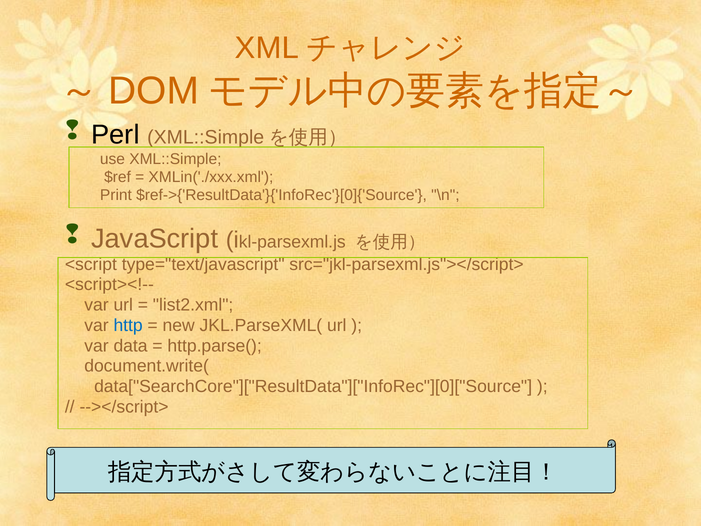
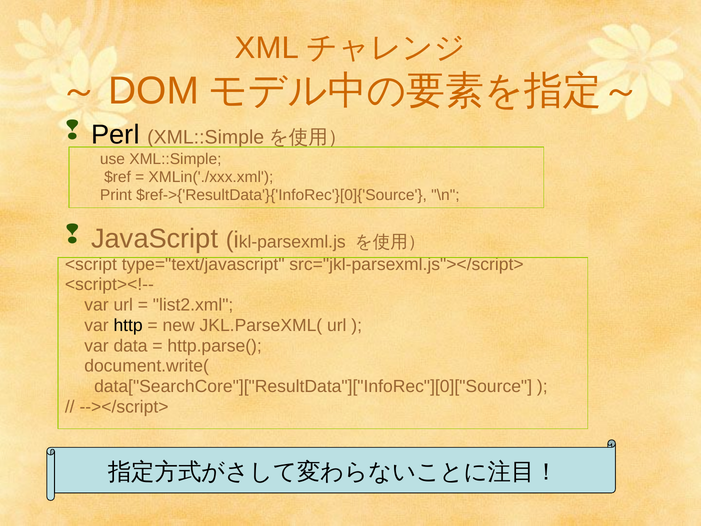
http colour: blue -> black (128, 325)
